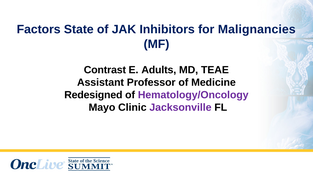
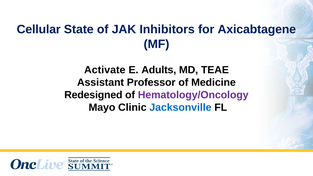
Factors: Factors -> Cellular (39, 29)
Malignancies: Malignancies -> Axicabtagene (257, 29)
Contrast: Contrast -> Activate (105, 70)
Jacksonville colour: purple -> blue (180, 108)
